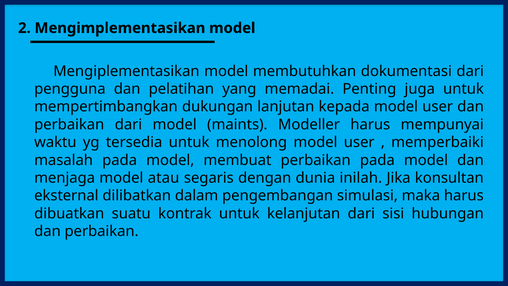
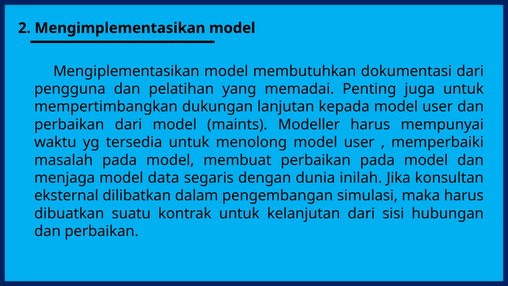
atau: atau -> data (164, 178)
